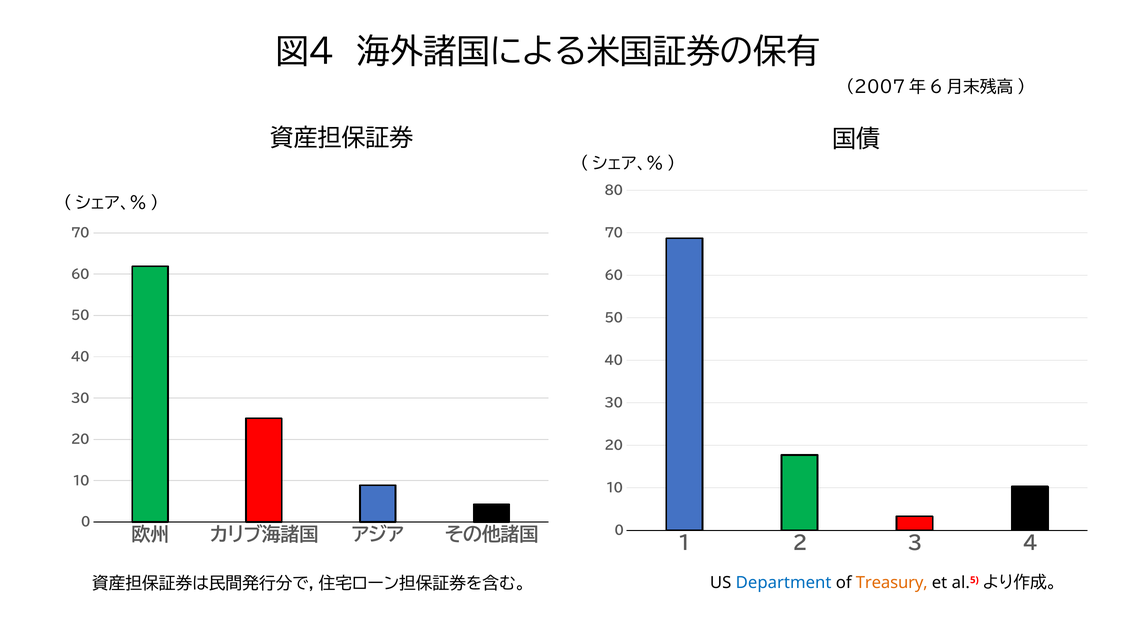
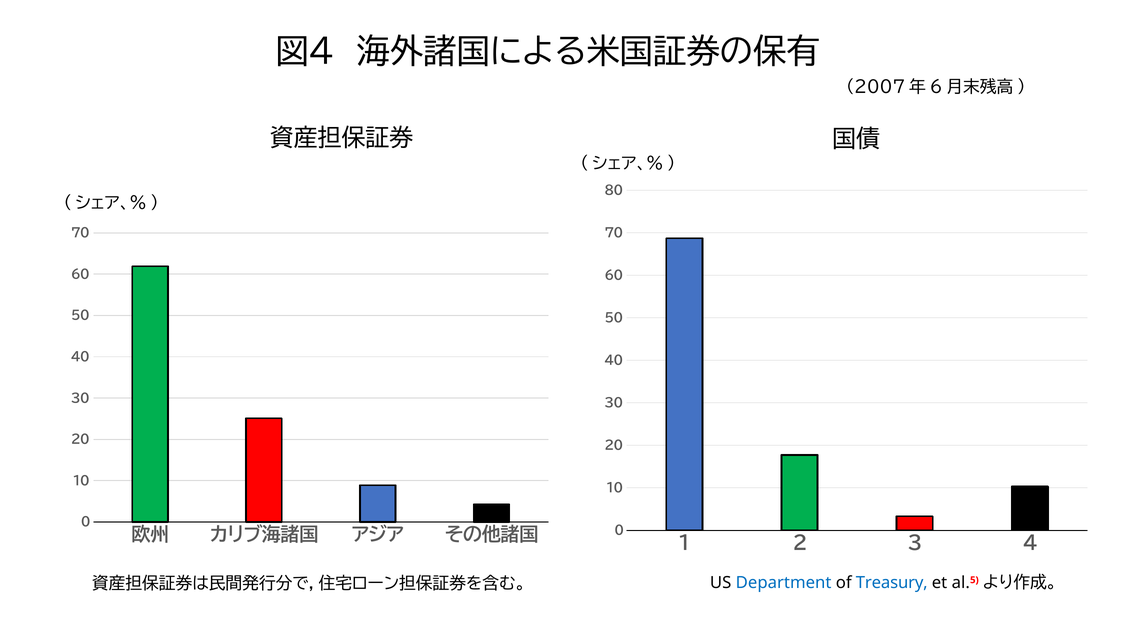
Treasury colour: orange -> blue (892, 583)
